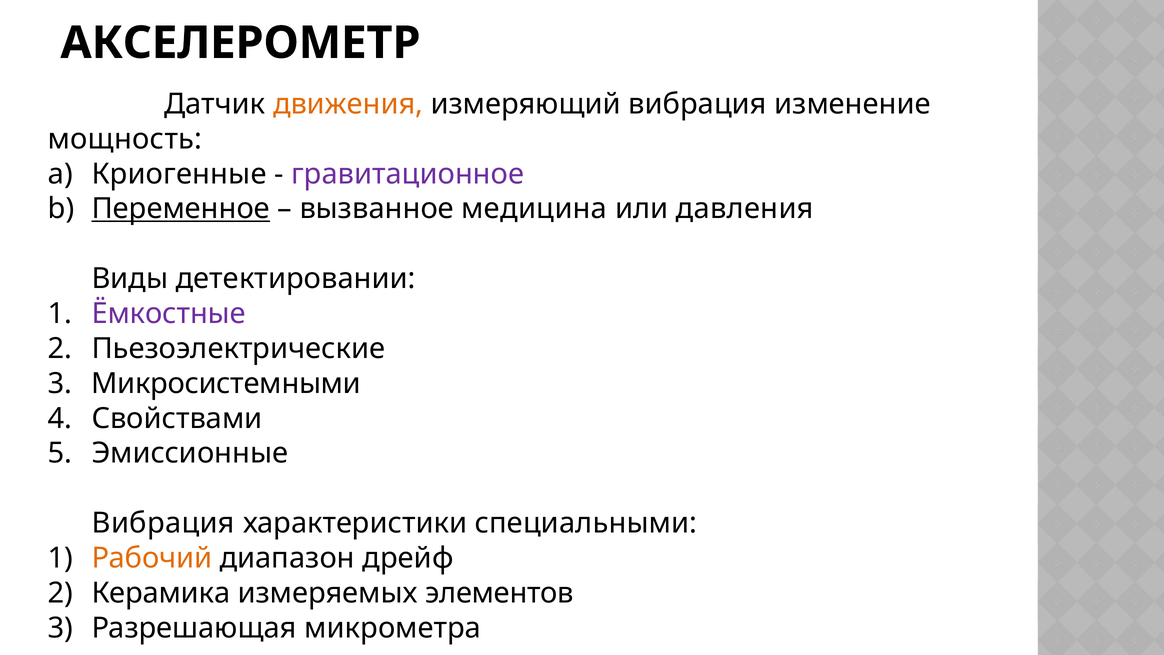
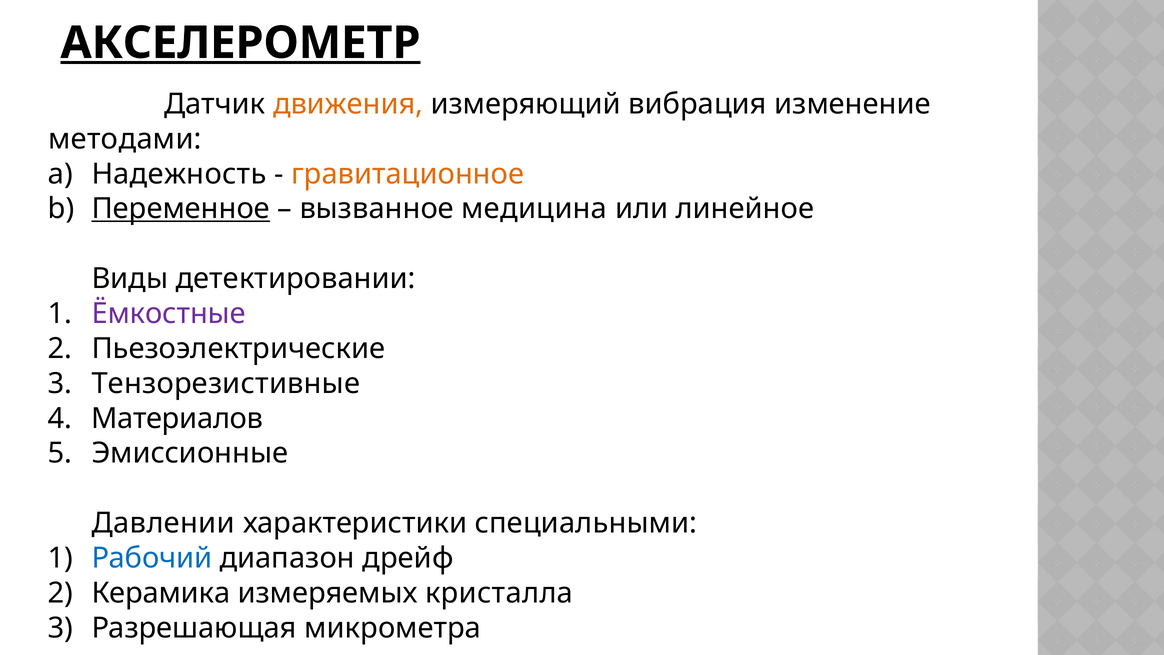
АКСЕЛЕРОМЕТР underline: none -> present (241, 43)
мощность: мощность -> методами (125, 139)
Криогенные: Криогенные -> Надежность (179, 174)
гравитационное colour: purple -> orange (408, 174)
давления: давления -> линейное (745, 209)
Микросистемными: Микросистемными -> Тензорезистивные (226, 383)
Свойствами: Свойствами -> Материалов (177, 418)
Вибрация: Вибрация -> Давлении (163, 523)
Рабочий colour: orange -> blue (152, 558)
элементов: элементов -> кристалла (499, 593)
